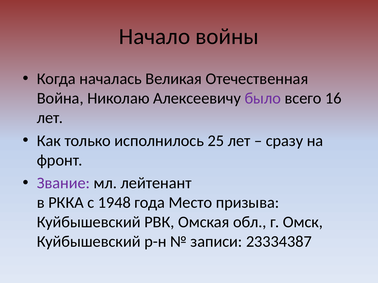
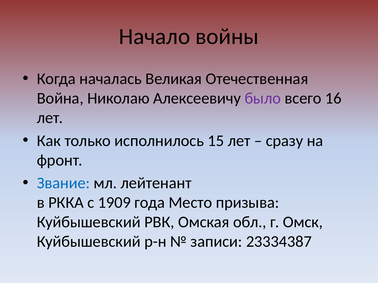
25: 25 -> 15 (216, 141)
Звание colour: purple -> blue (63, 183)
1948: 1948 -> 1909 (114, 203)
